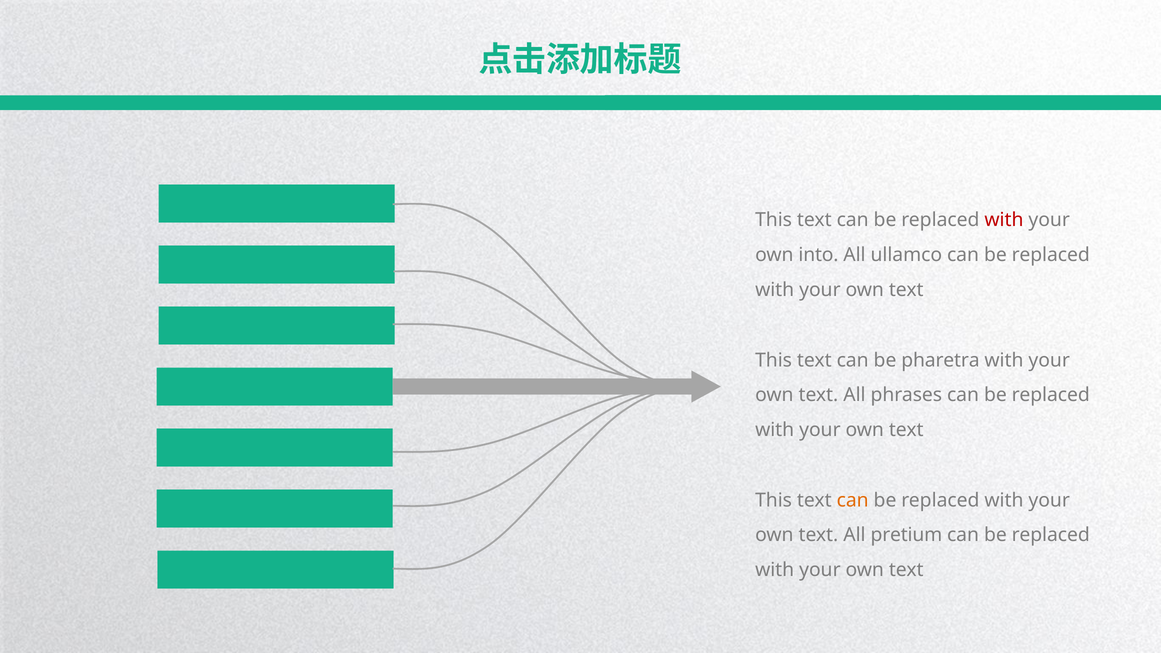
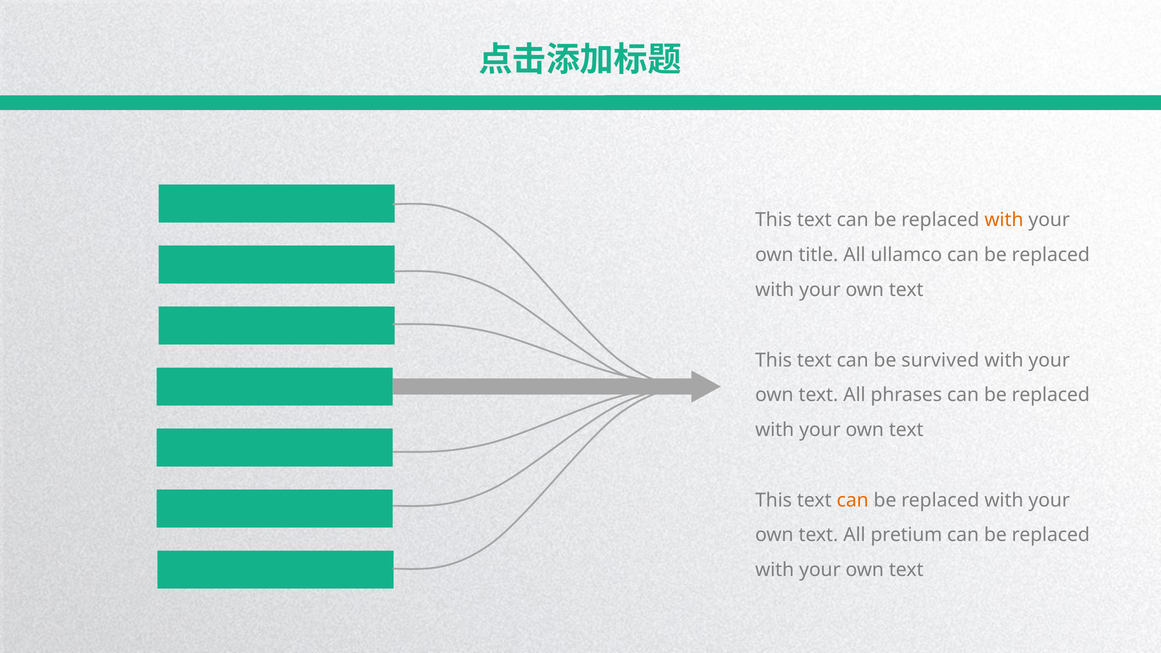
with colour: red -> orange (1004, 220)
into: into -> title (818, 255)
pharetra: pharetra -> survived (940, 360)
